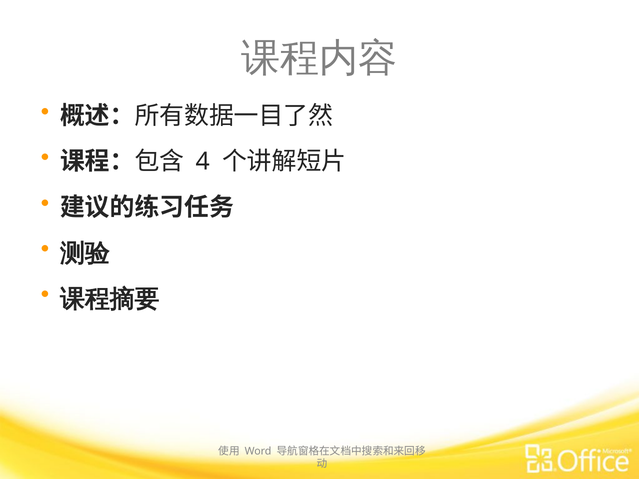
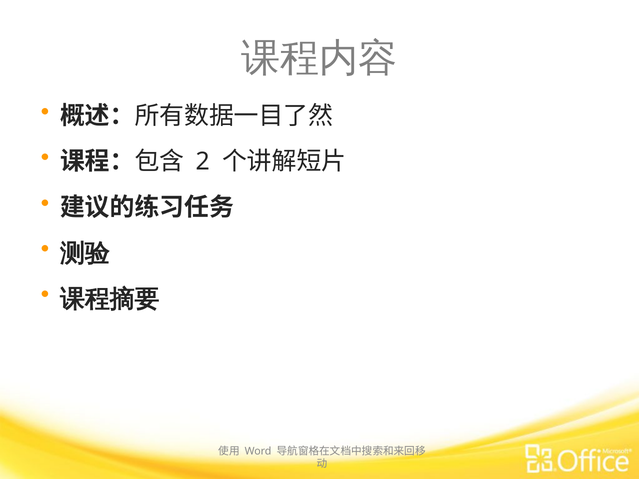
4: 4 -> 2 (203, 162)
